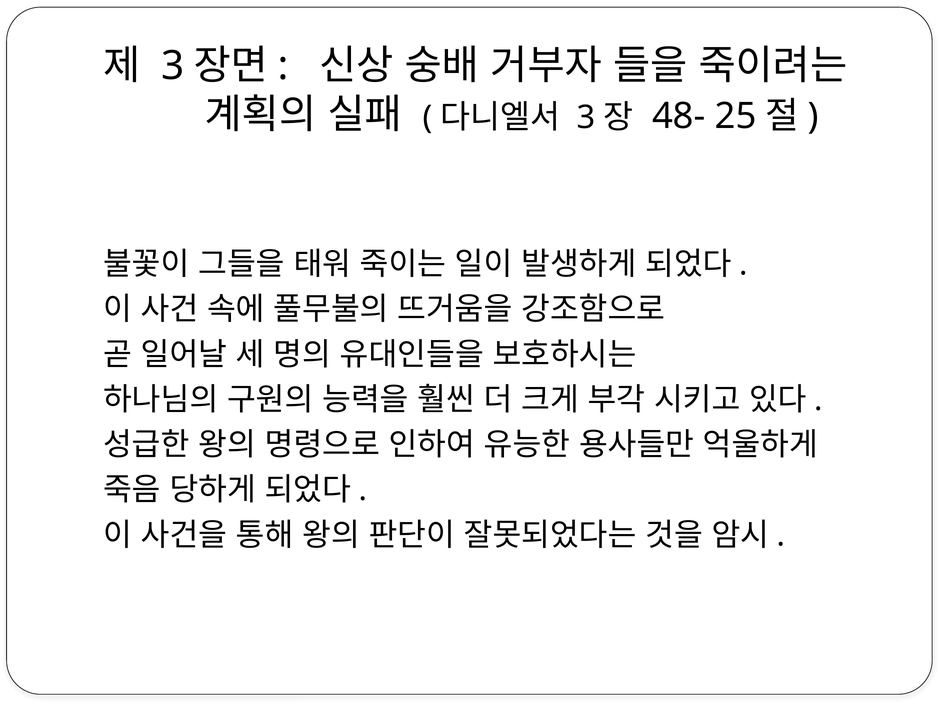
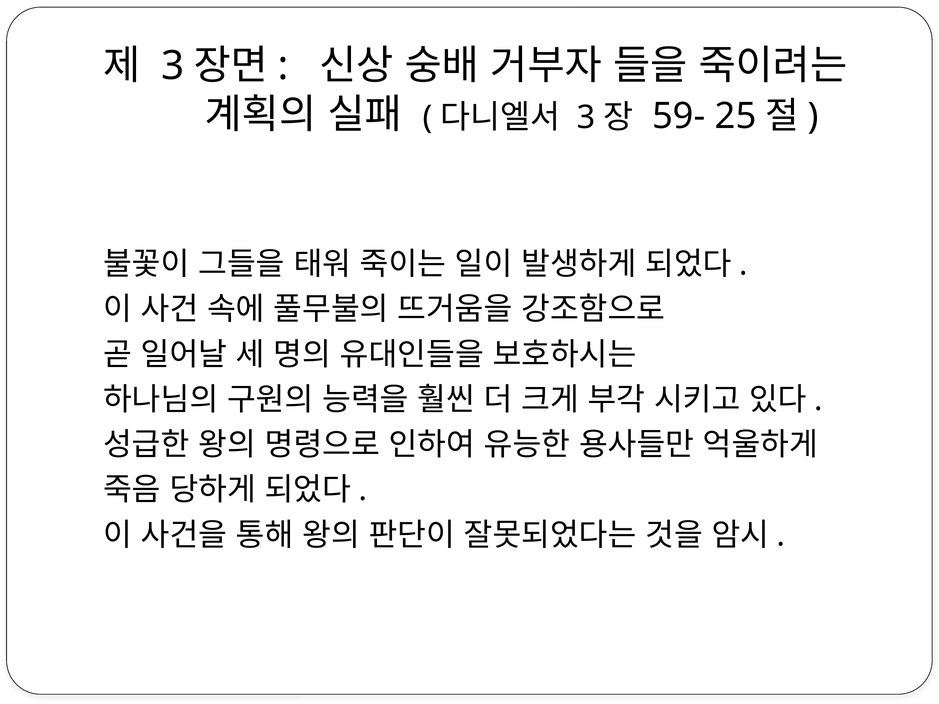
48-: 48- -> 59- (679, 116)
